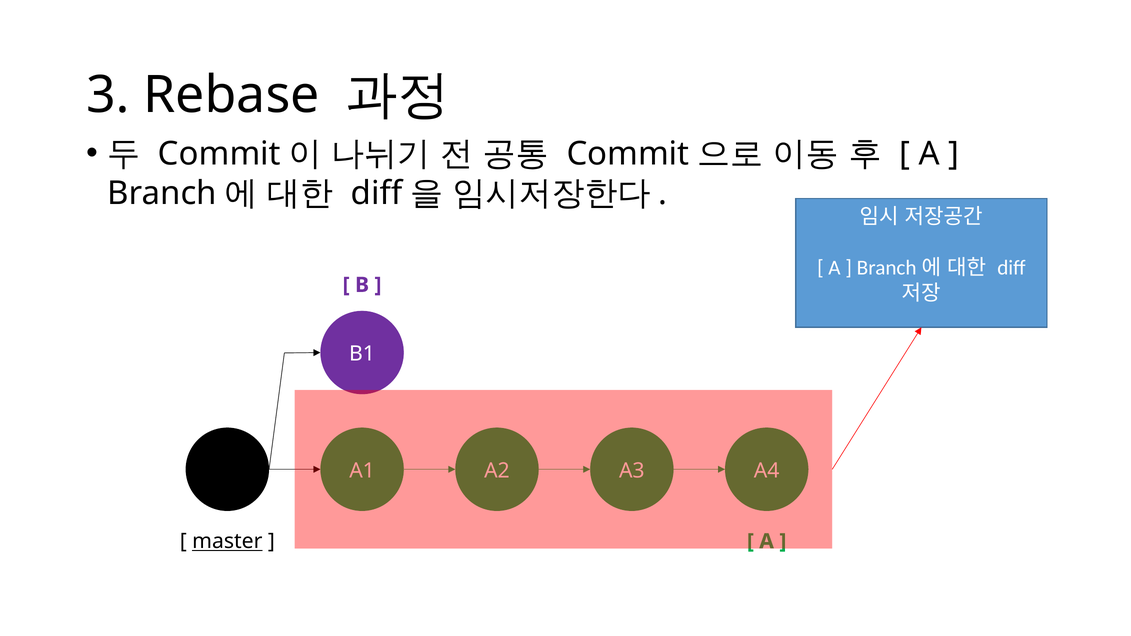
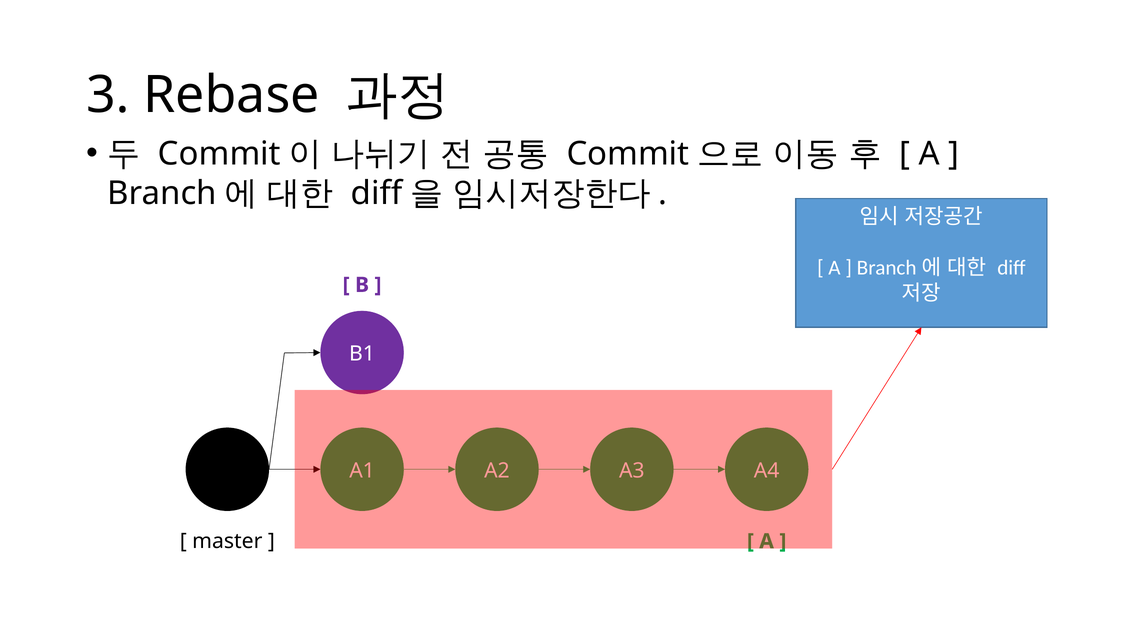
master underline: present -> none (227, 541)
